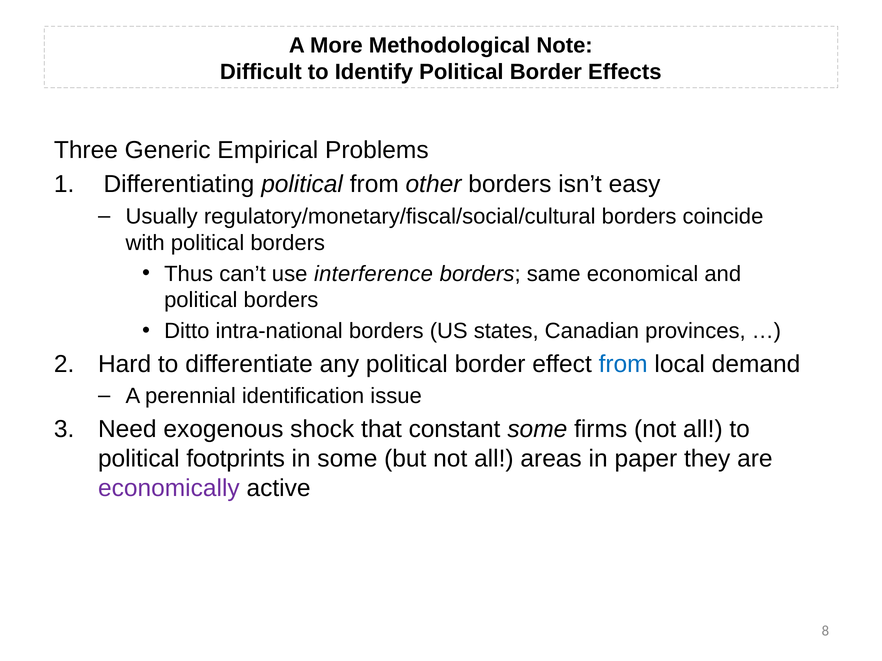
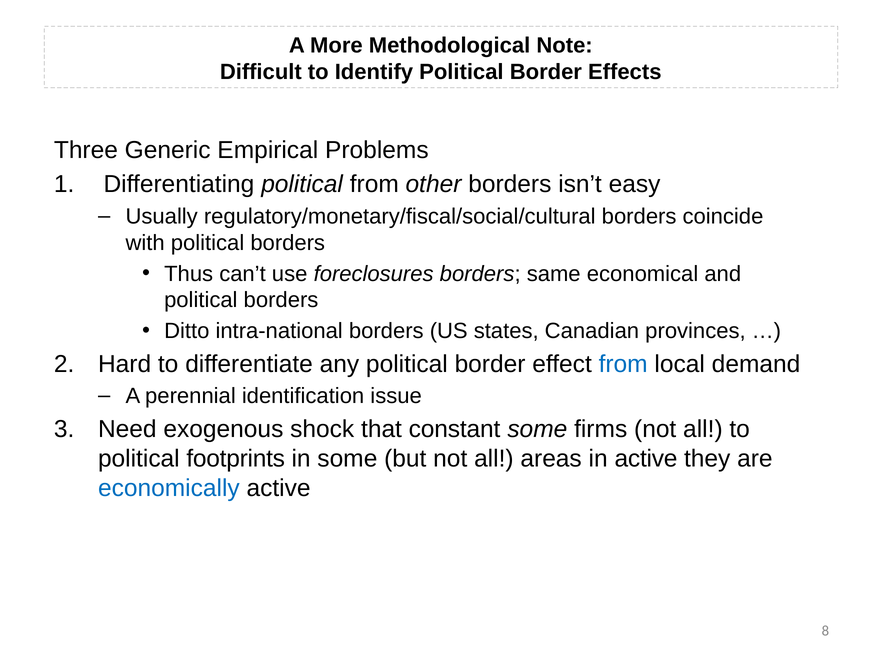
interference: interference -> foreclosures (374, 274)
in paper: paper -> active (646, 459)
economically colour: purple -> blue (169, 488)
